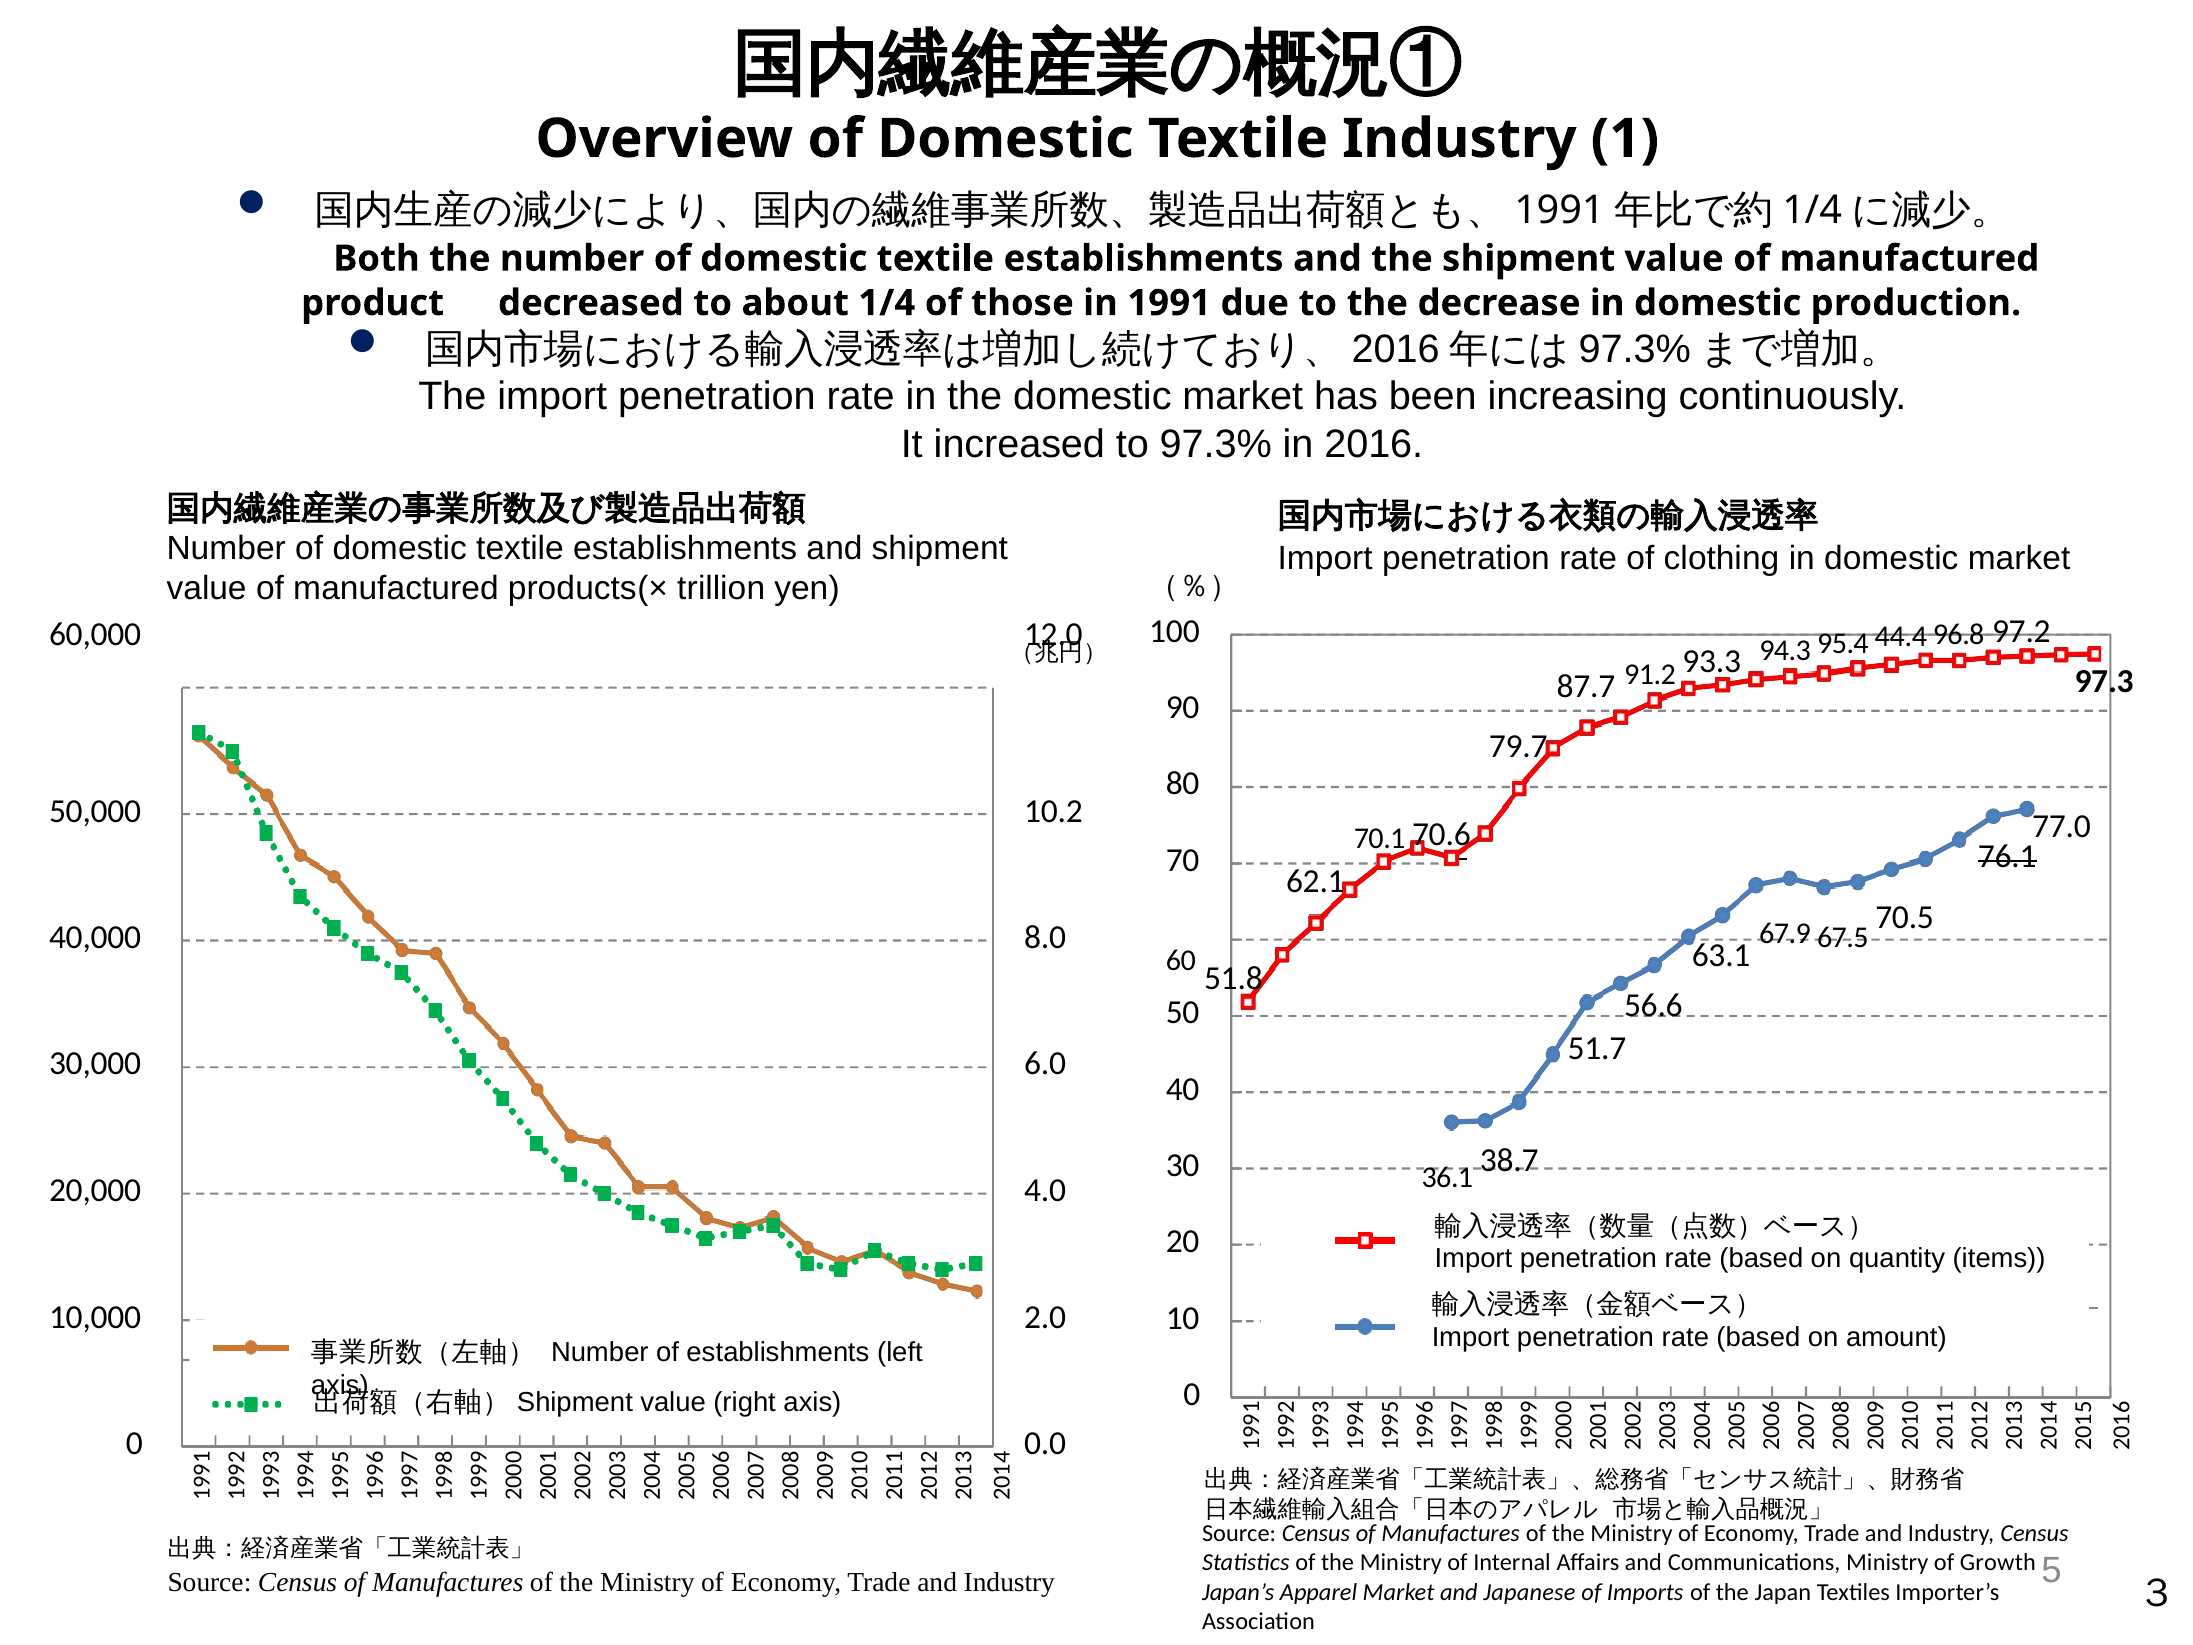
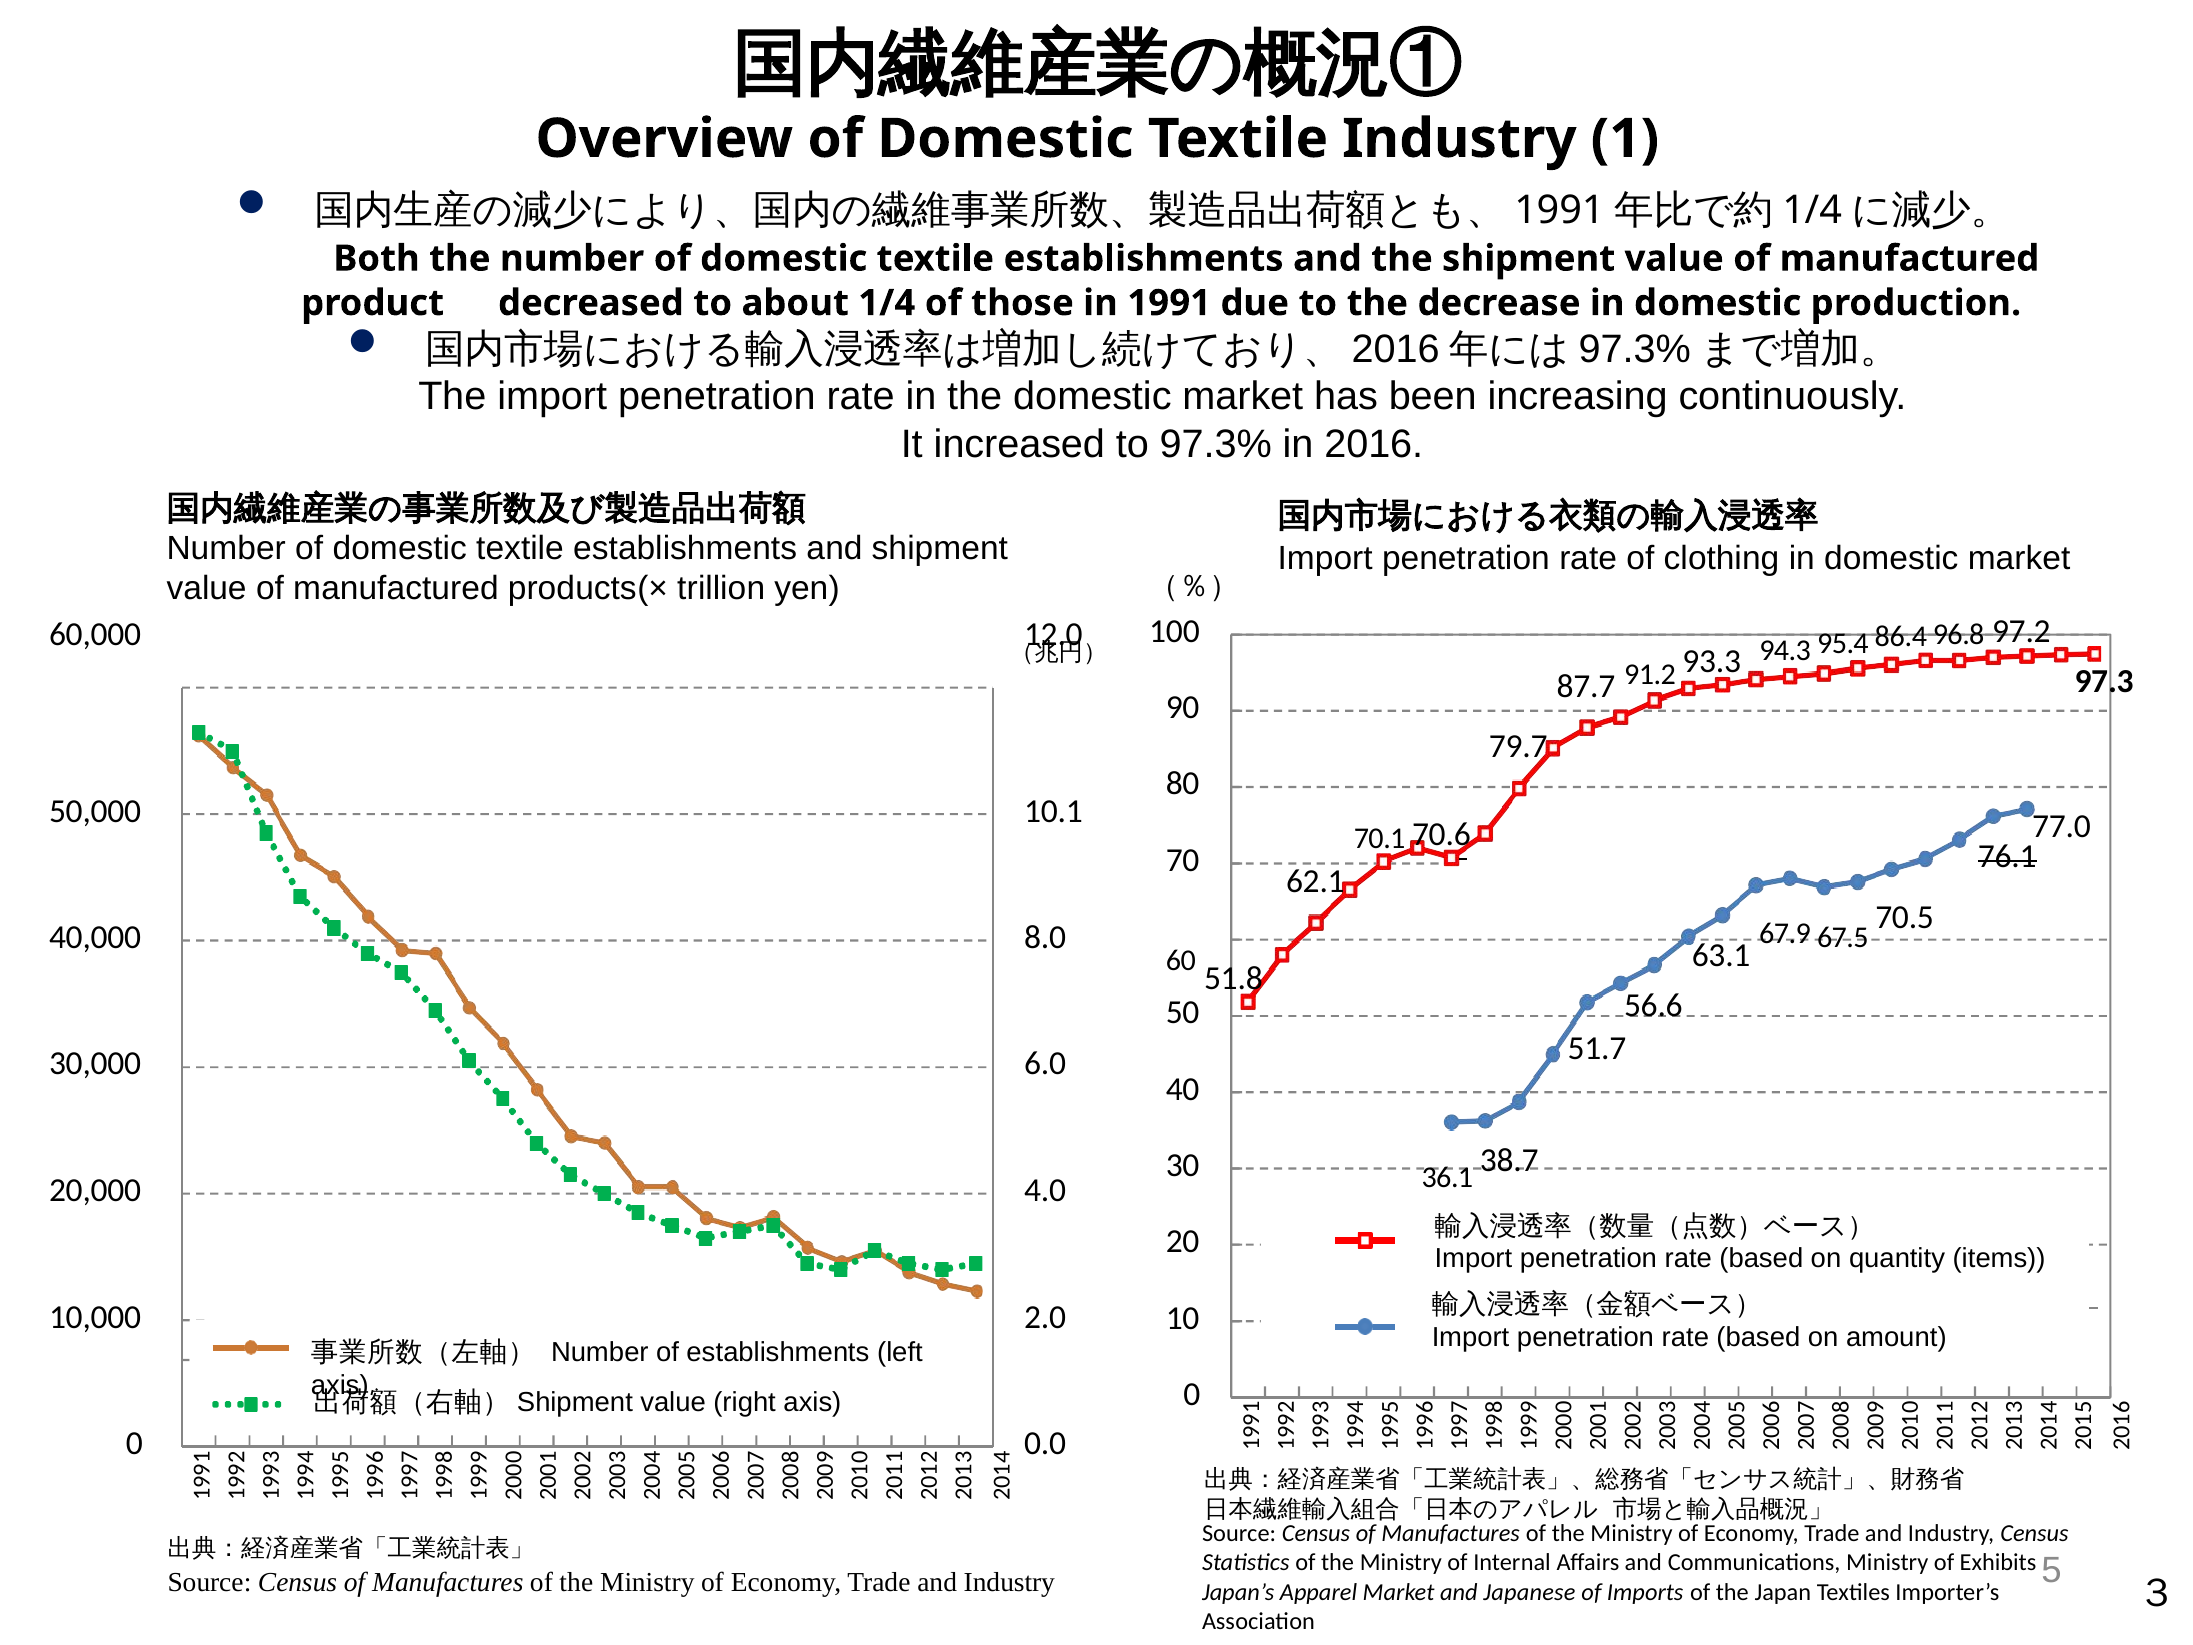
44.4: 44.4 -> 86.4 (1901, 637)
10.2: 10.2 -> 10.1 (1053, 811)
Growth: Growth -> Exhibits (1998, 1563)
